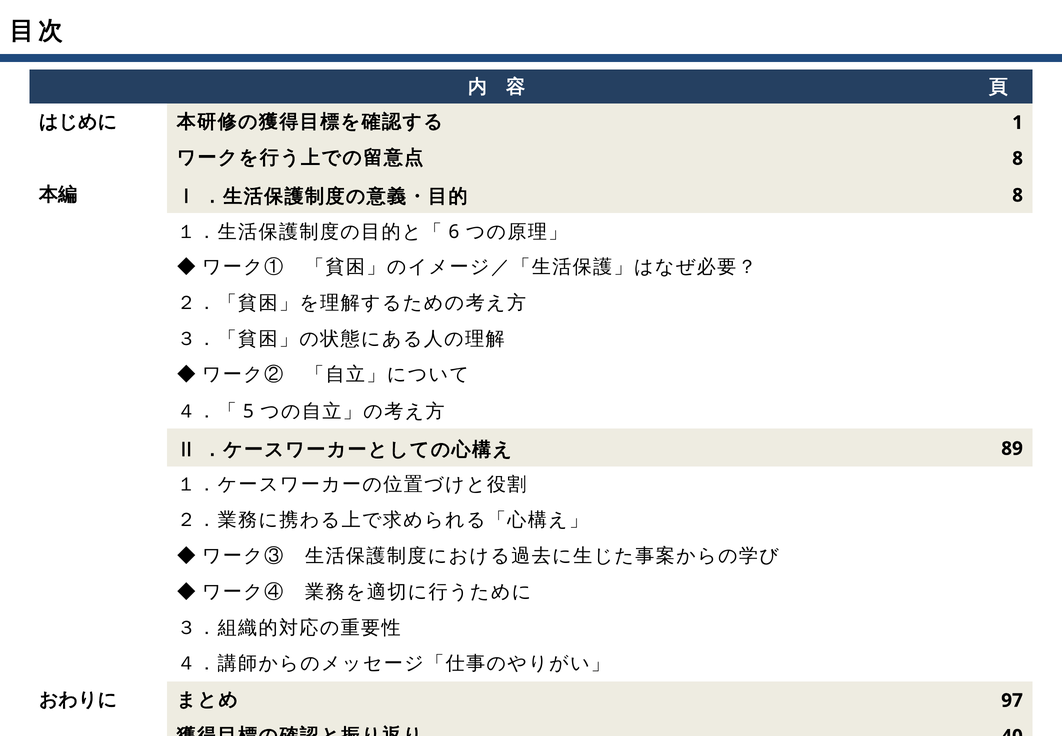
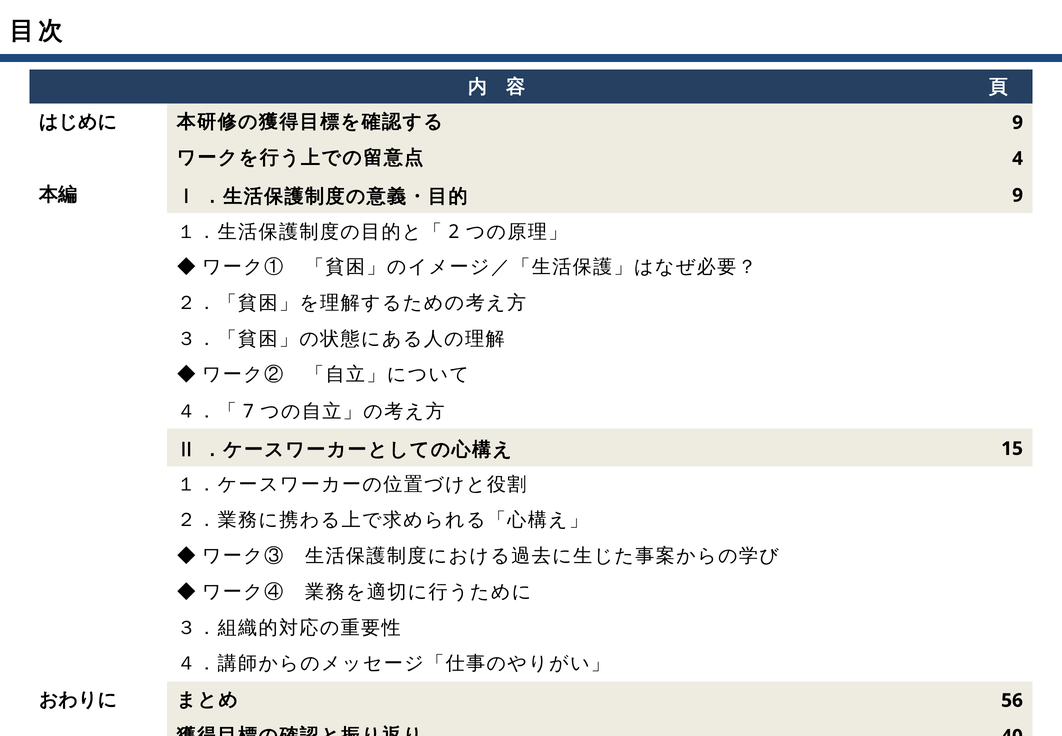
1: 1 -> 9 (1018, 122)
8: 8 -> 4 (1018, 158)
8: 8 -> 9 (1018, 195)
6: 6 -> 2 (454, 232)
5: 5 -> 7 (248, 411)
89: 89 -> 15 (1012, 448)
97: 97 -> 56 (1012, 700)
